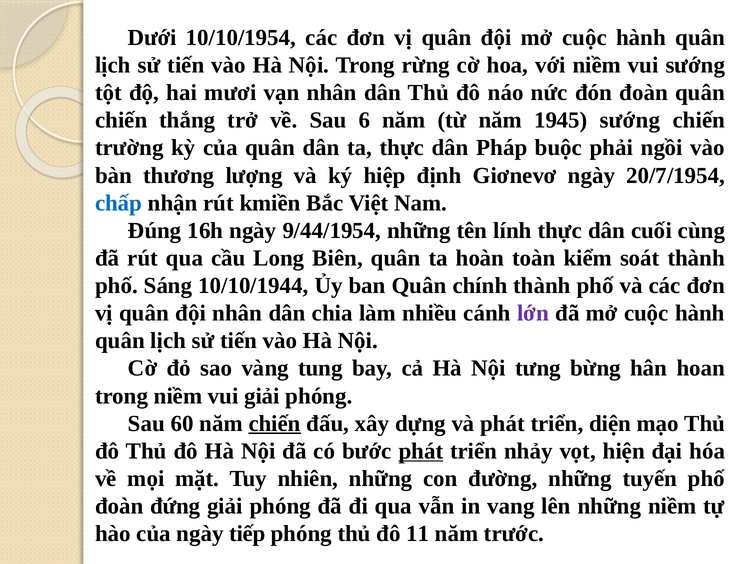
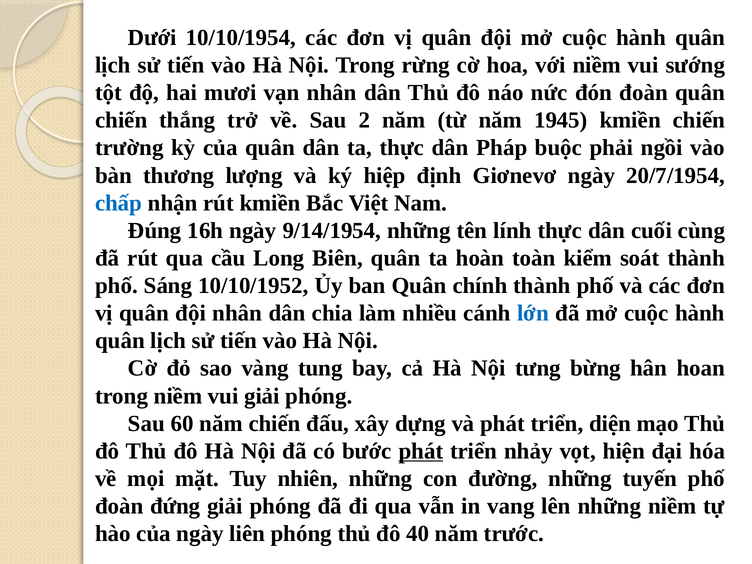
6: 6 -> 2 (364, 120)
1945 sướng: sướng -> kmiền (630, 120)
9/44/1954: 9/44/1954 -> 9/14/1954 (332, 231)
10/10/1944: 10/10/1944 -> 10/10/1952 (253, 286)
lớn colour: purple -> blue (533, 313)
chiến underline: present -> none (275, 424)
tiếp: tiếp -> liên (247, 534)
11: 11 -> 40 (418, 534)
